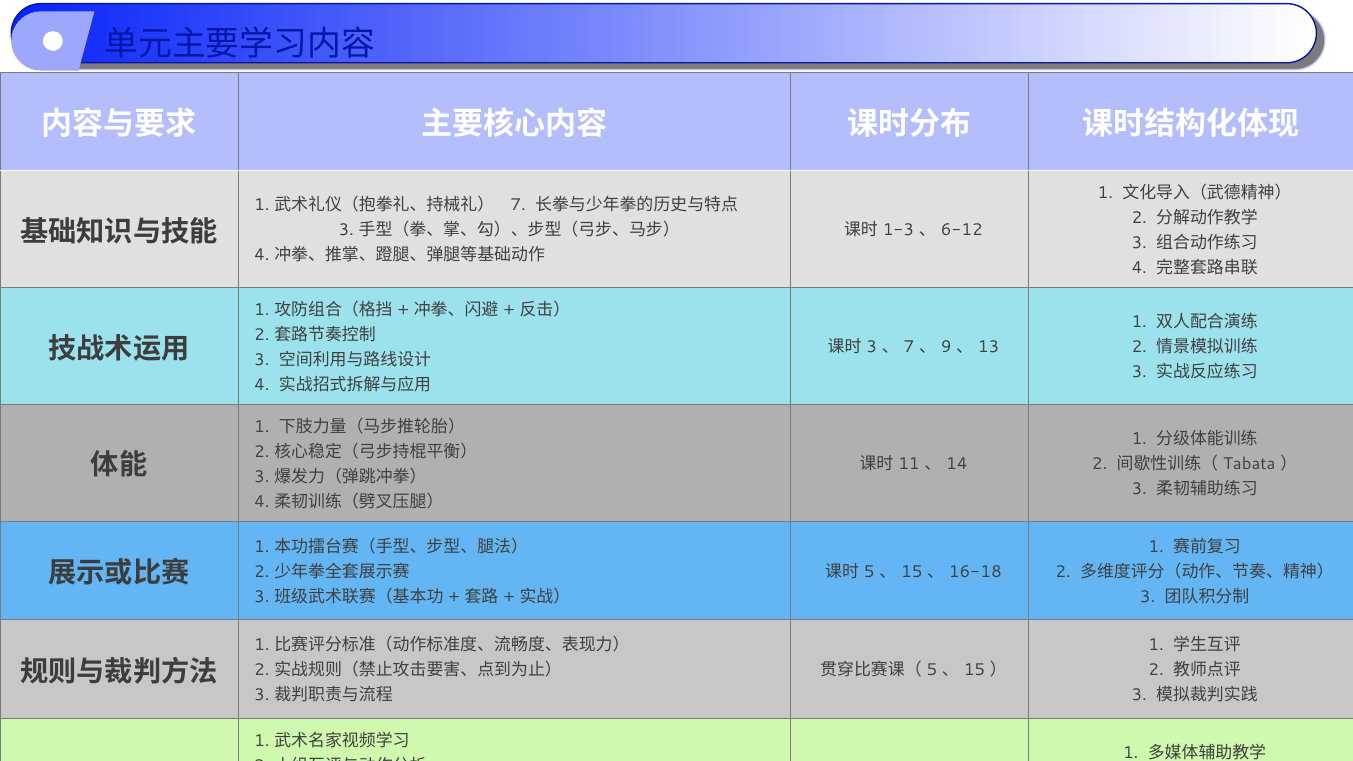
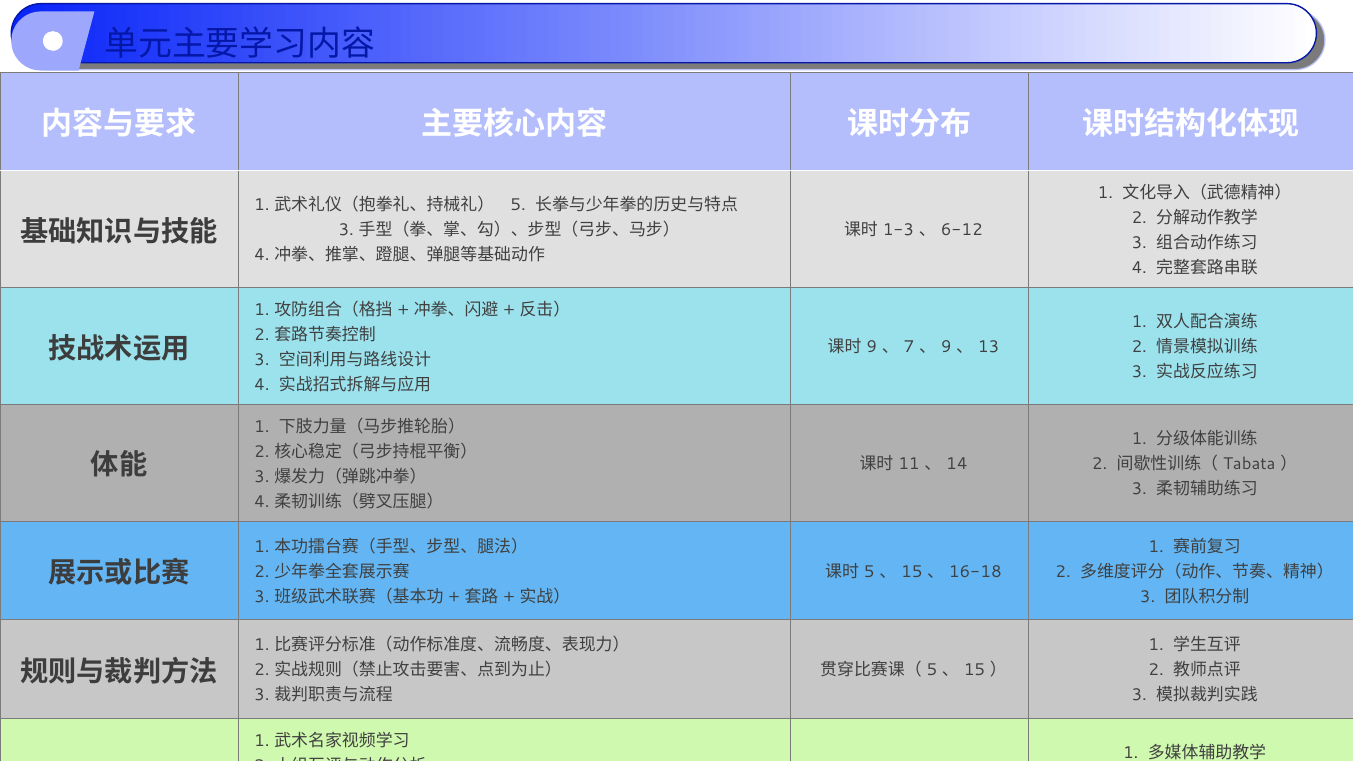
7: 7 -> 5 (518, 205)
3: 3 -> 9 (872, 347)
